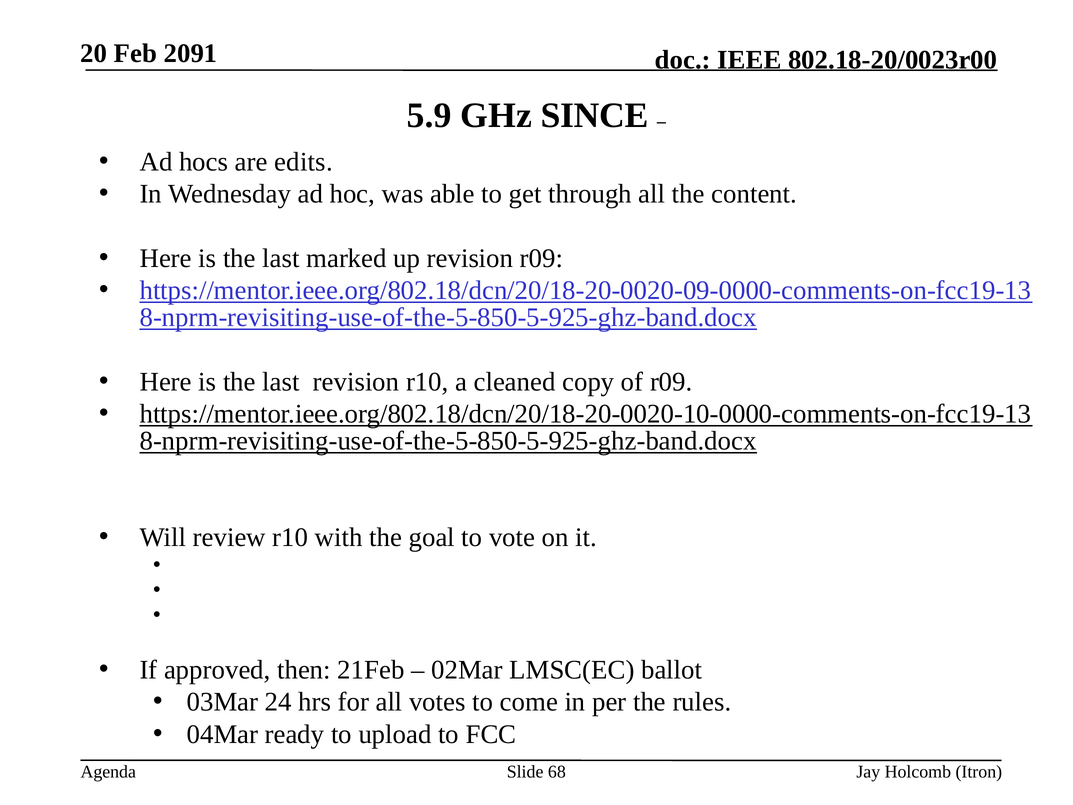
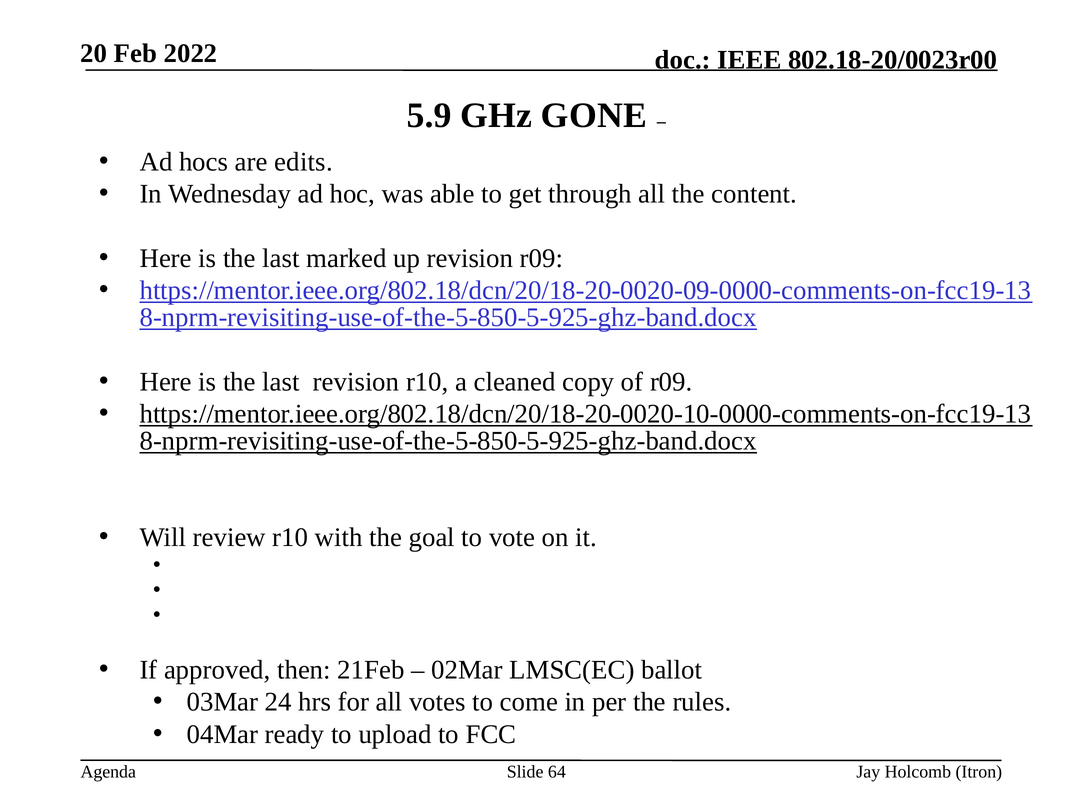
2091: 2091 -> 2022 (191, 54)
SINCE: SINCE -> GONE (594, 115)
68: 68 -> 64 (557, 772)
